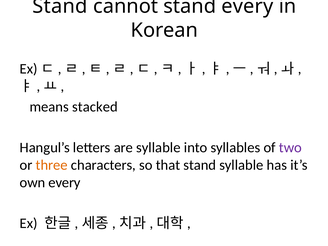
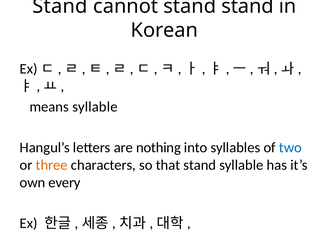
stand every: every -> stand (248, 6)
means stacked: stacked -> syllable (95, 107)
are syllable: syllable -> nothing (158, 148)
two colour: purple -> blue (290, 148)
